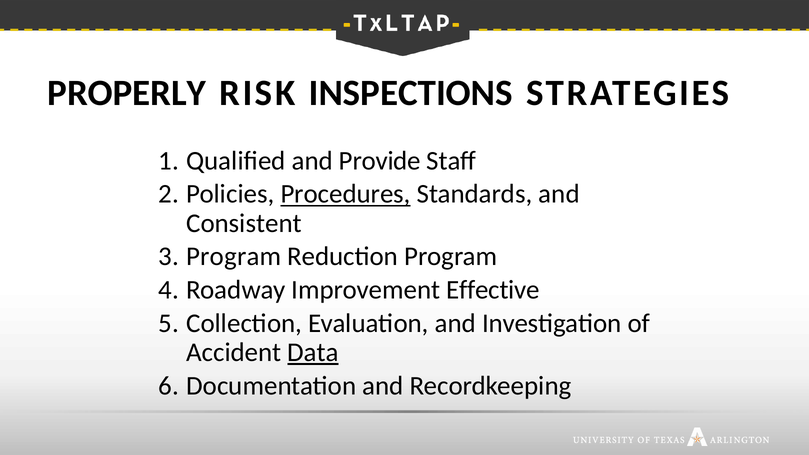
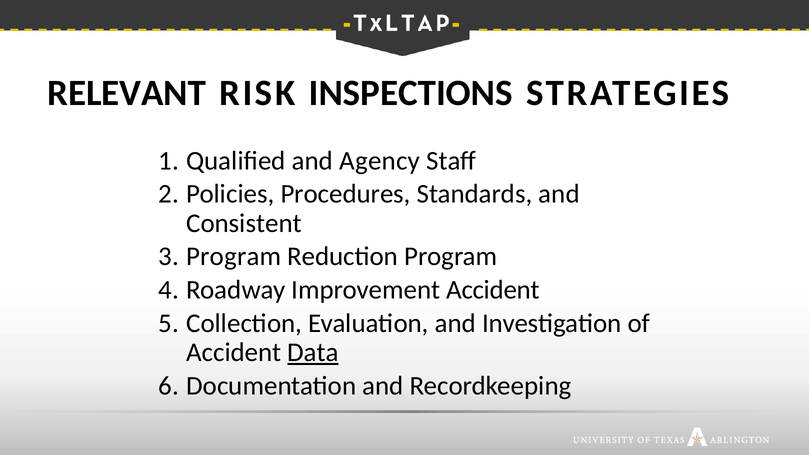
PROPERLY: PROPERLY -> RELEVANT (127, 93)
Provide: Provide -> Agency (380, 161)
Procedures underline: present -> none (346, 194)
Improvement Effective: Effective -> Accident (493, 290)
